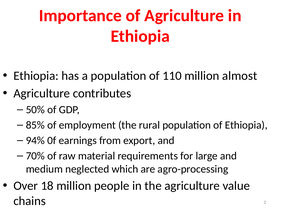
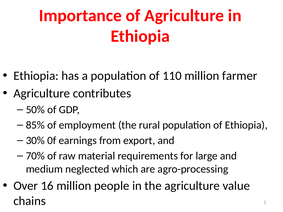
almost: almost -> farmer (240, 76)
94%: 94% -> 30% (35, 141)
18: 18 -> 16 (47, 186)
